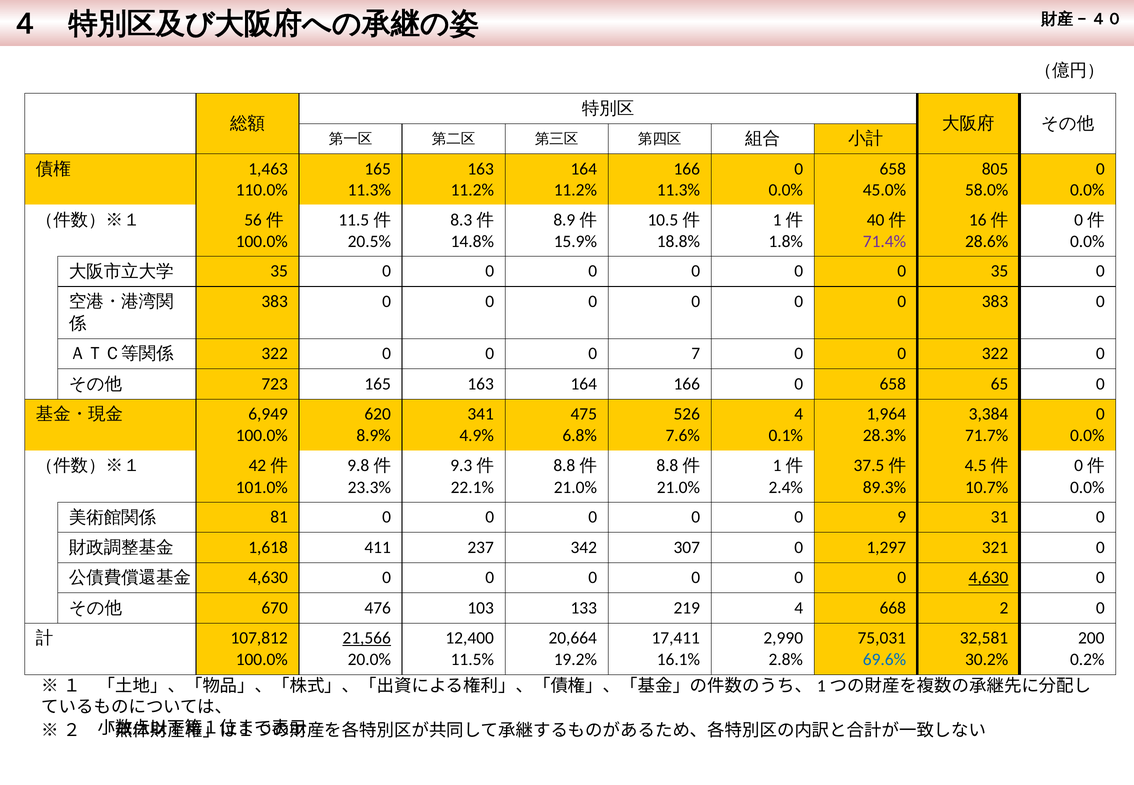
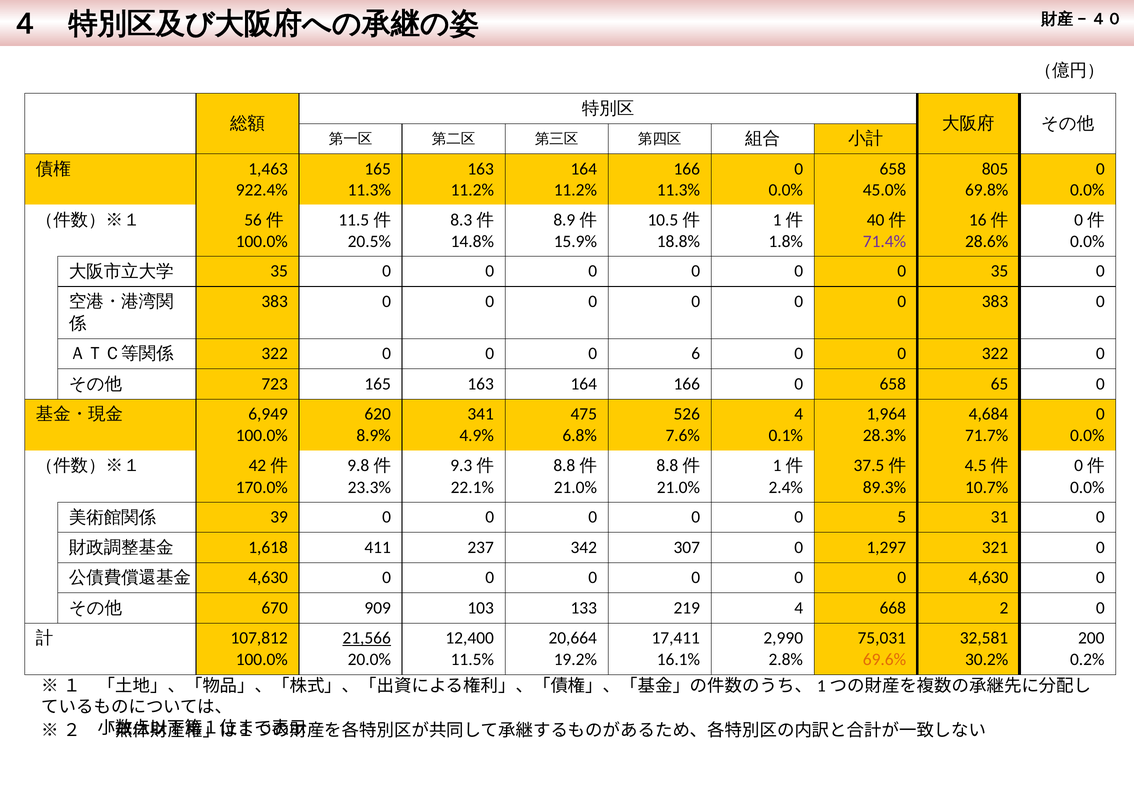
110.0%: 110.0% -> 922.4% (262, 190)
58.0%: 58.0% -> 69.8% (987, 190)
7: 7 -> 6 (696, 354)
3,384: 3,384 -> 4,684 (989, 414)
101.0%: 101.0% -> 170.0% (262, 488)
81: 81 -> 39 (279, 517)
9: 9 -> 5 (902, 517)
4,630 underline: present -> none (989, 578)
476: 476 -> 909 (378, 608)
69.6% colour: blue -> orange (884, 659)
